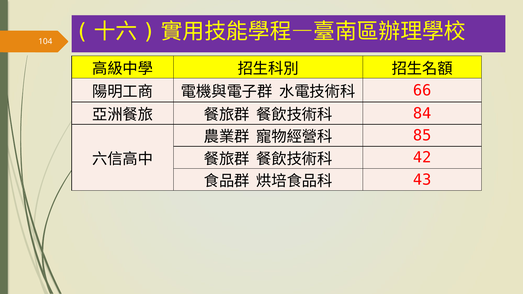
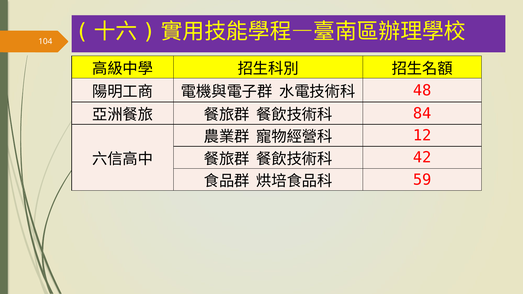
66: 66 -> 48 (422, 90)
85: 85 -> 12 (422, 136)
43: 43 -> 59 (422, 180)
